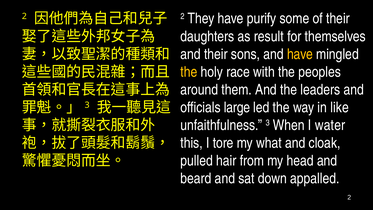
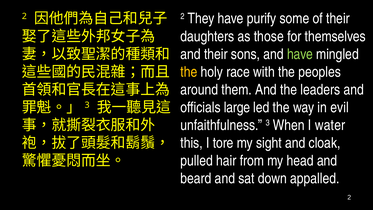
result: result -> those (269, 36)
have colour: yellow -> light green (300, 54)
like: like -> evil (340, 107)
what: what -> sight (269, 143)
